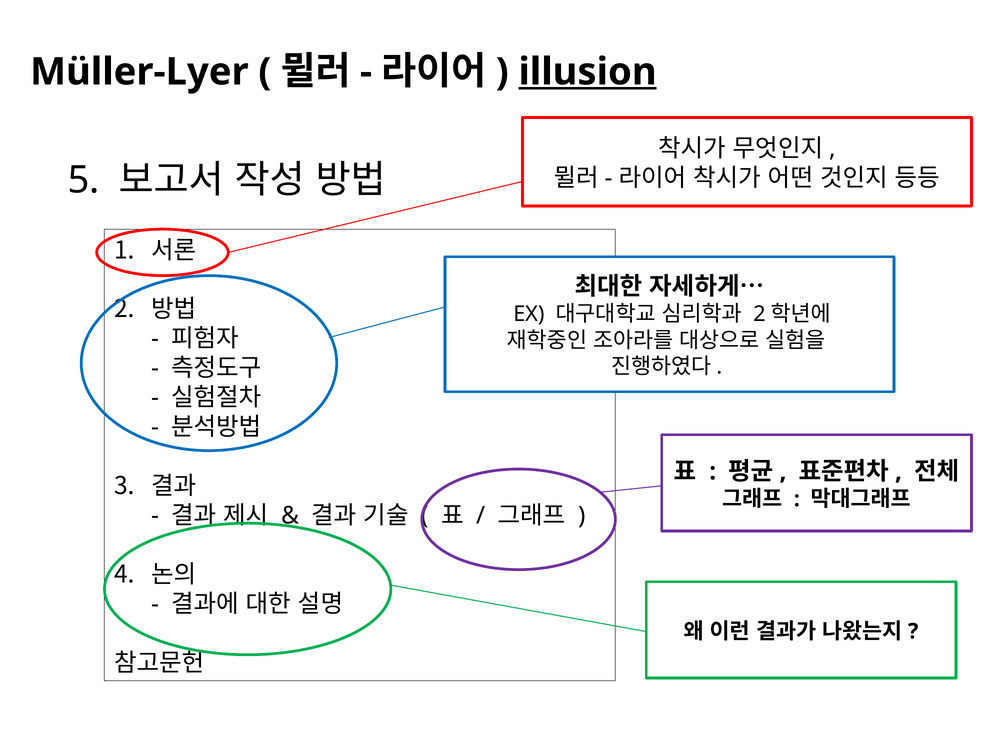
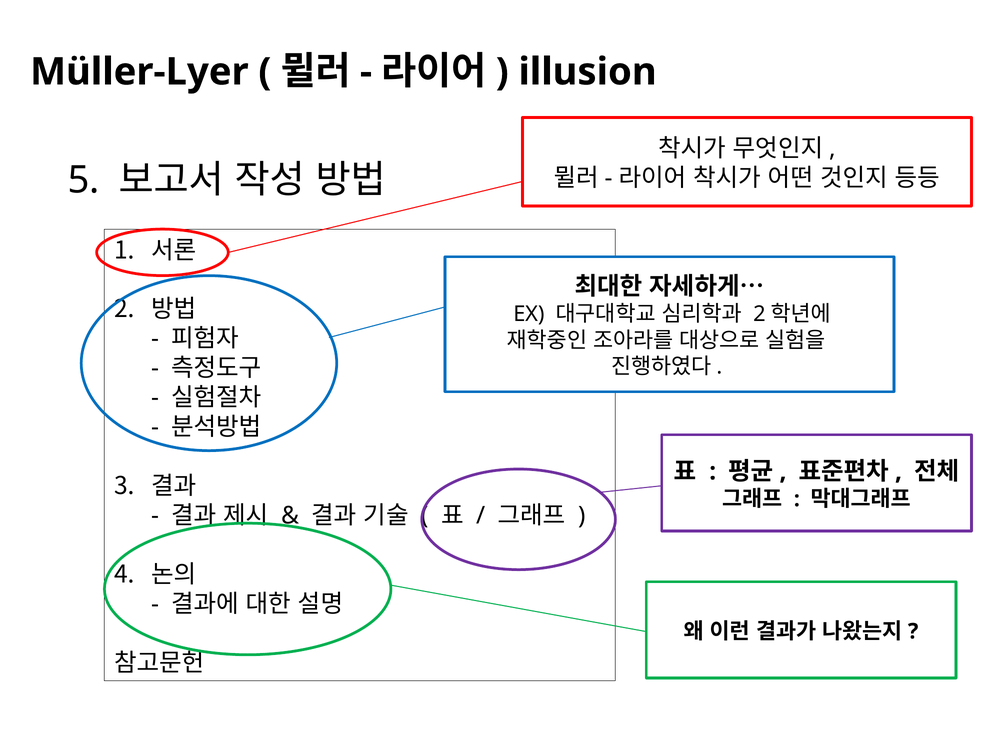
illusion underline: present -> none (588, 72)
